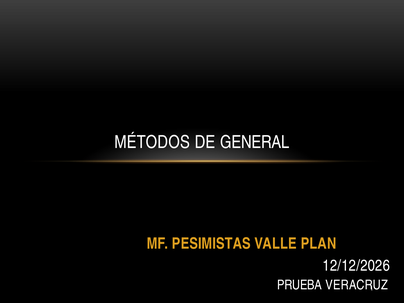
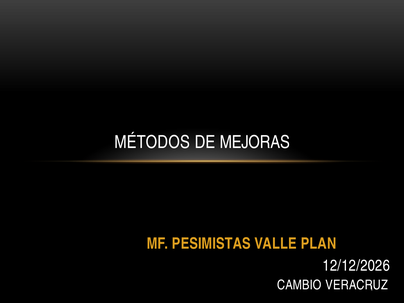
GENERAL: GENERAL -> MEJORAS (255, 142)
PRUEBA: PRUEBA -> CAMBIO (299, 285)
